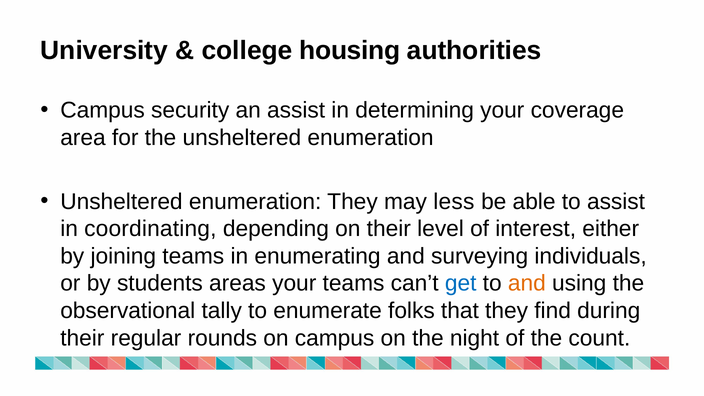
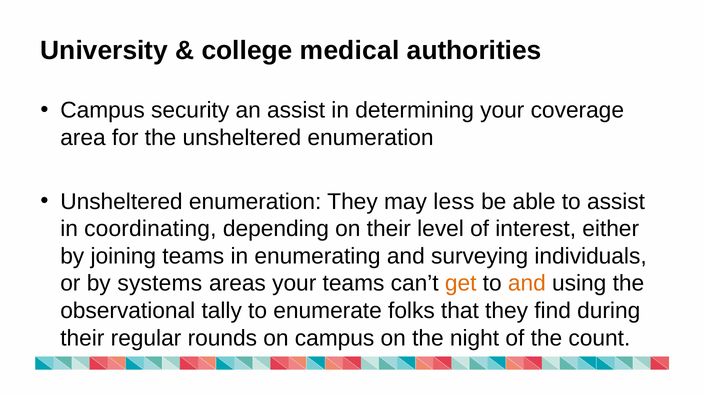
housing: housing -> medical (350, 51)
students: students -> systems (160, 283)
get colour: blue -> orange (461, 283)
